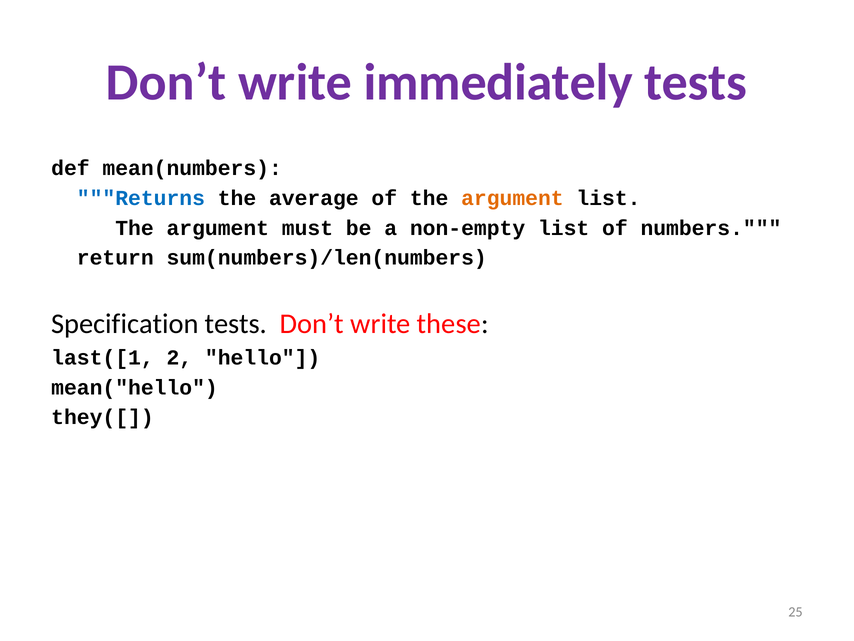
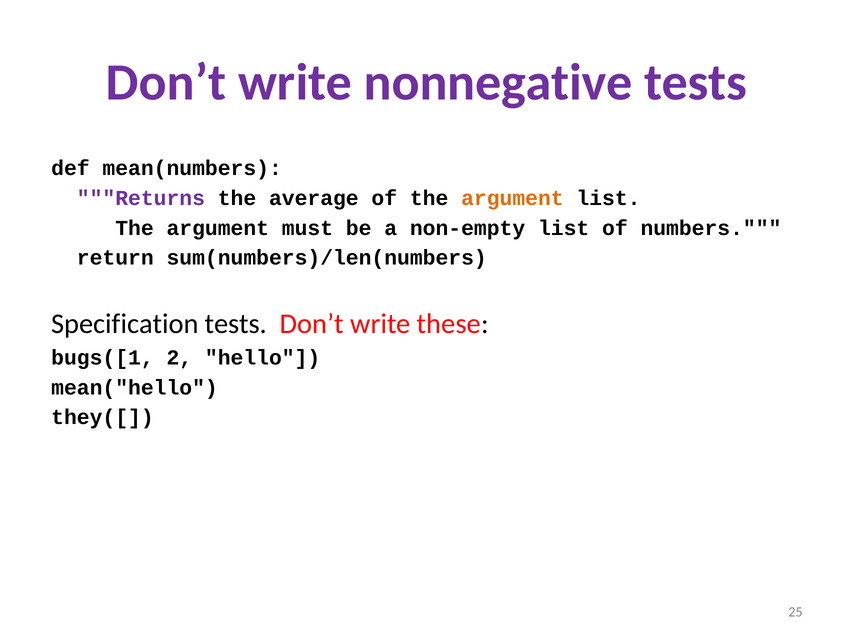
immediately: immediately -> nonnegative (498, 83)
Returns colour: blue -> purple (141, 198)
last([1: last([1 -> bugs([1 (102, 357)
